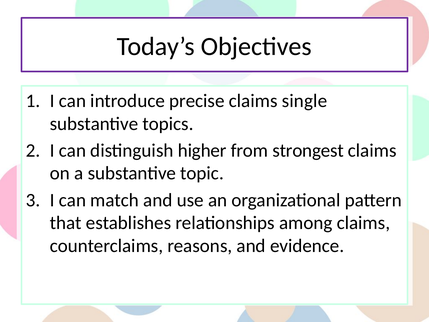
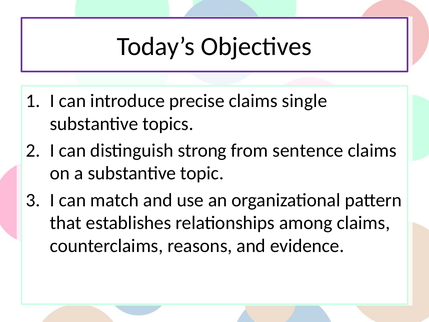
higher: higher -> strong (202, 150)
strongest: strongest -> sentence (308, 150)
